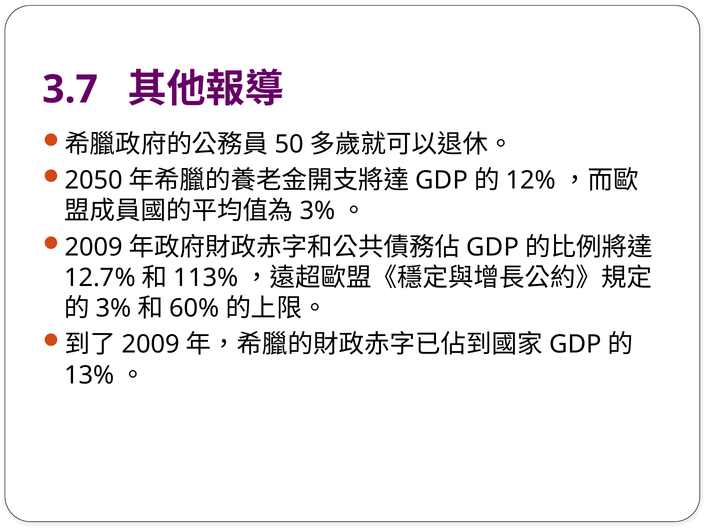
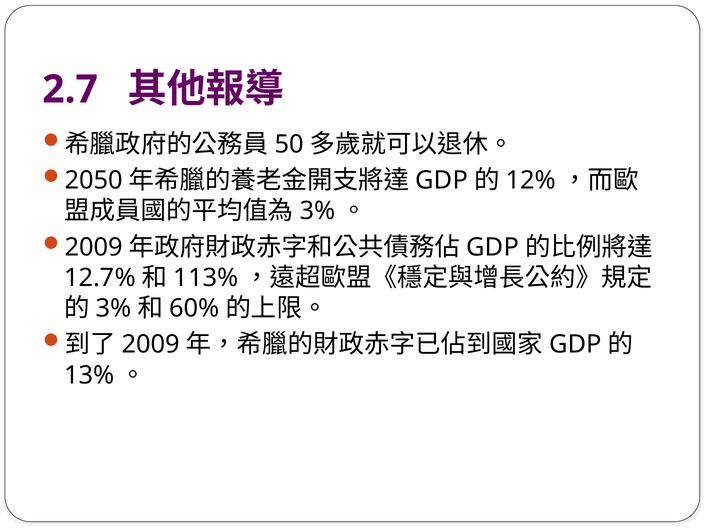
3.7: 3.7 -> 2.7 (70, 89)
